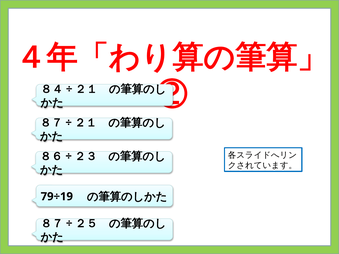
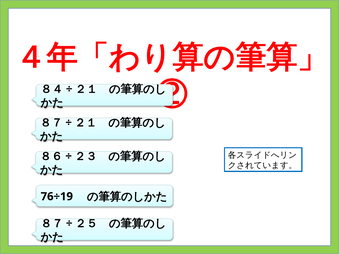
79÷19: 79÷19 -> 76÷19 (57, 197)
